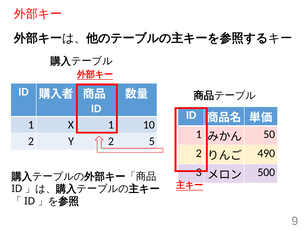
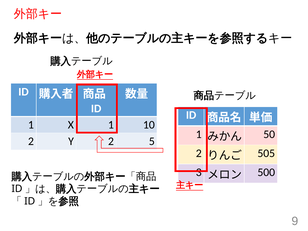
490: 490 -> 505 (266, 153)
